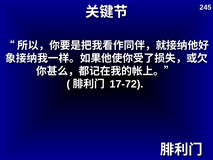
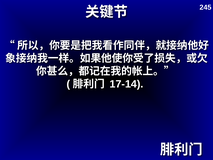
17-72: 17-72 -> 17-14 (126, 84)
